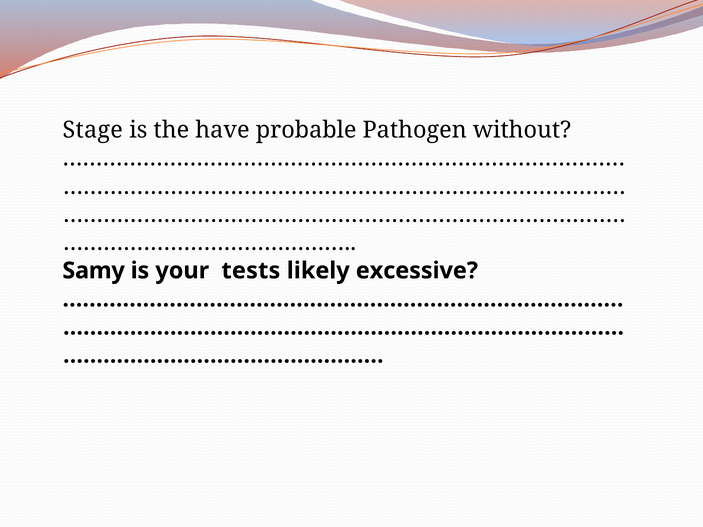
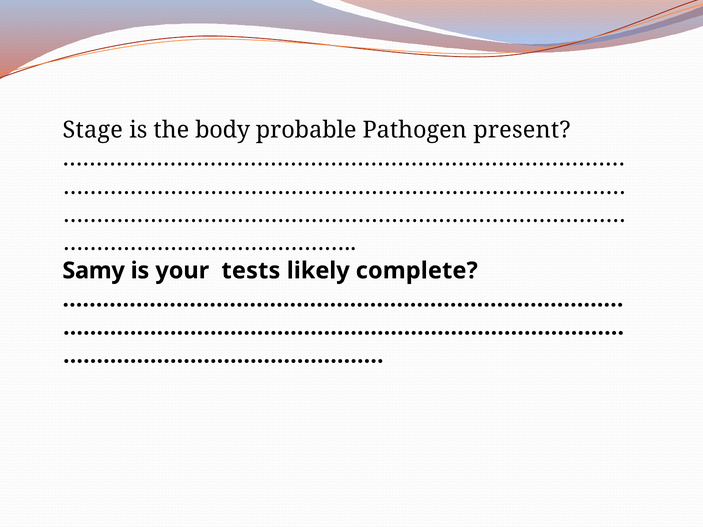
have: have -> body (223, 130)
without: without -> present (522, 130)
excessive: excessive -> complete (417, 271)
